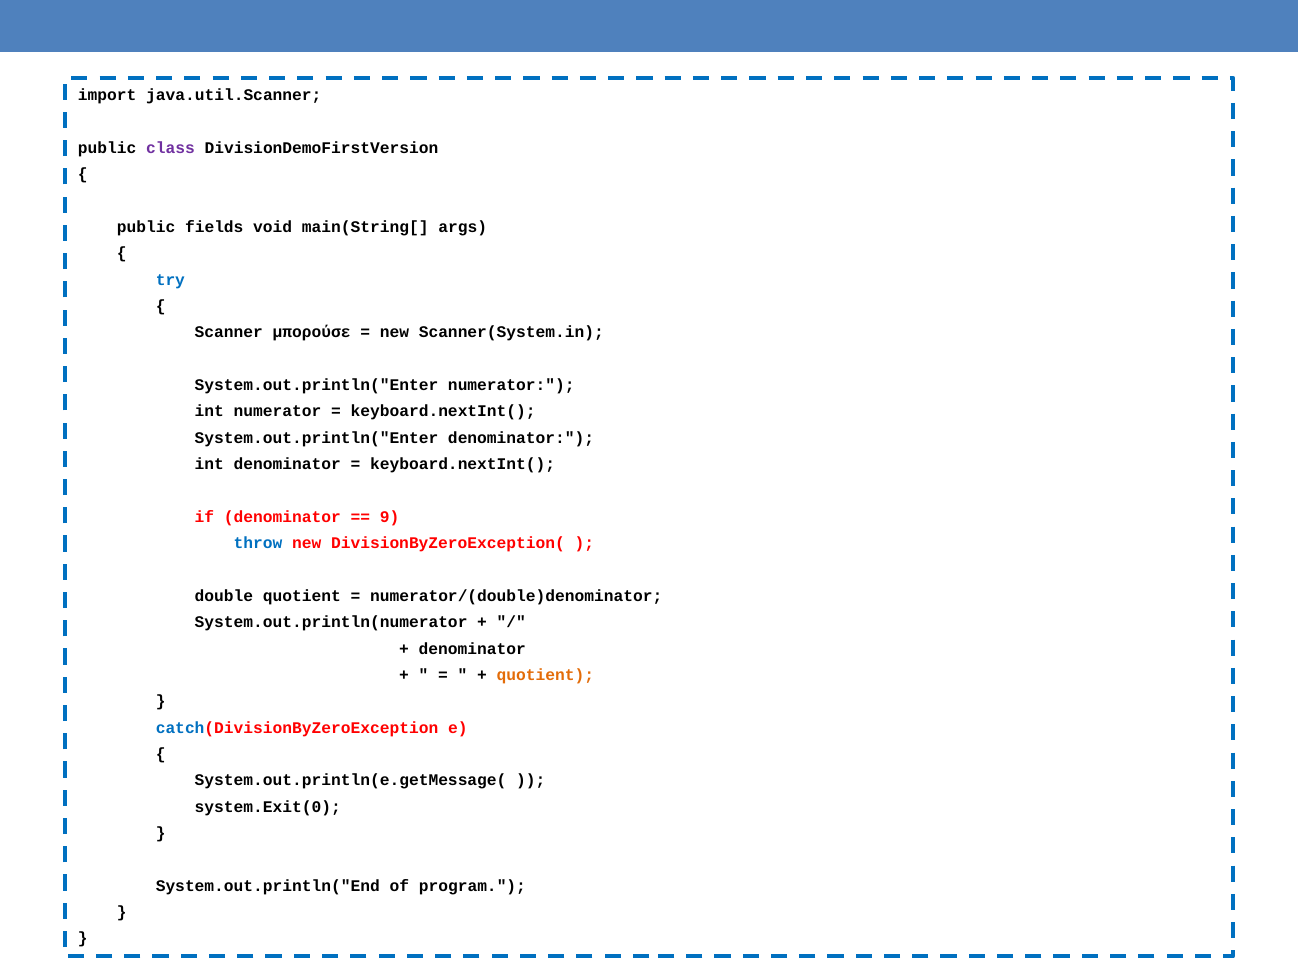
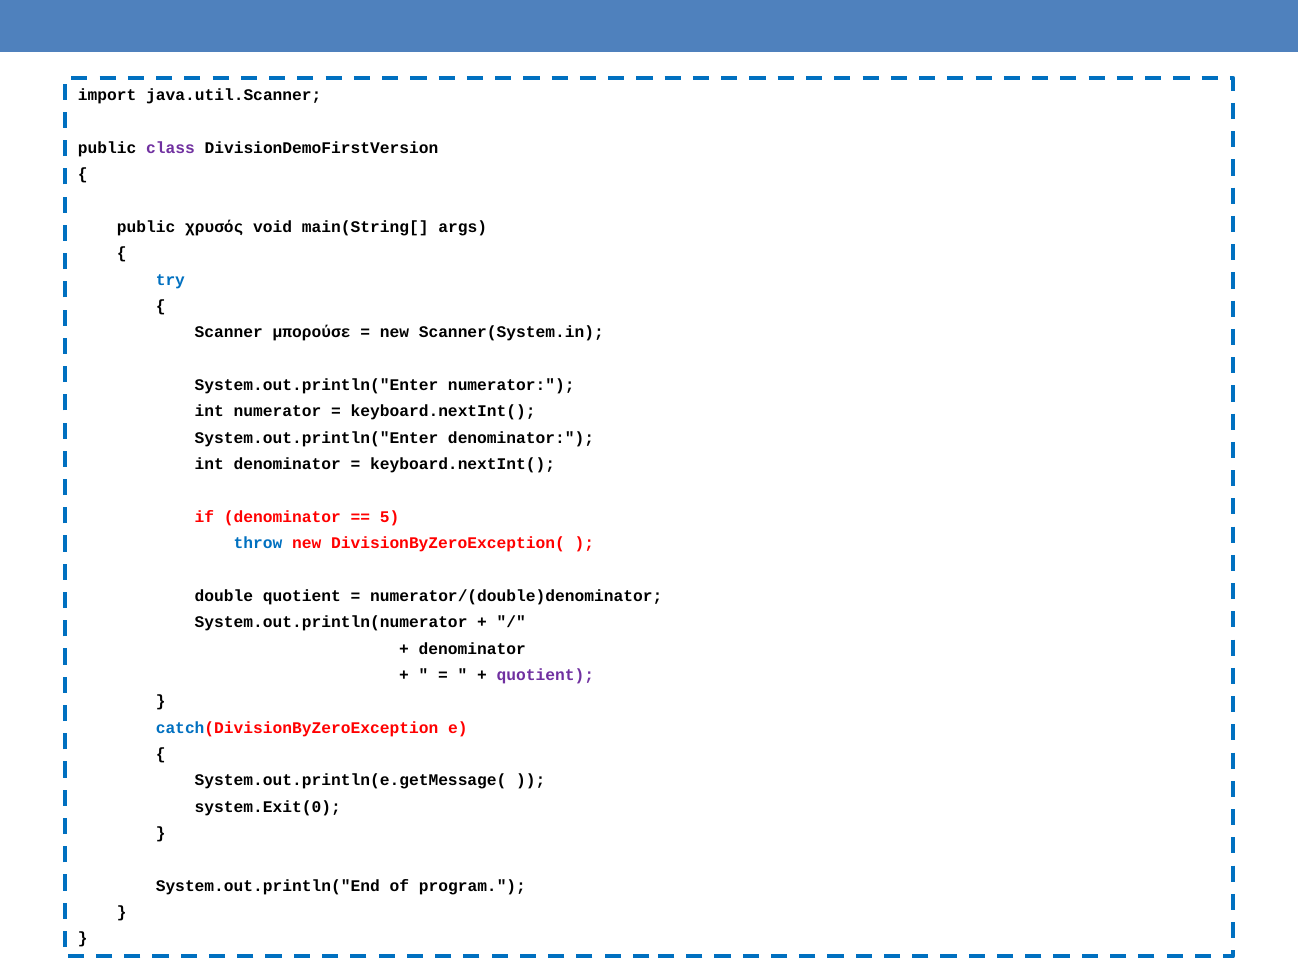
fields: fields -> χρυσός (214, 227)
9: 9 -> 5 (390, 517)
quotient colour: orange -> purple (545, 675)
